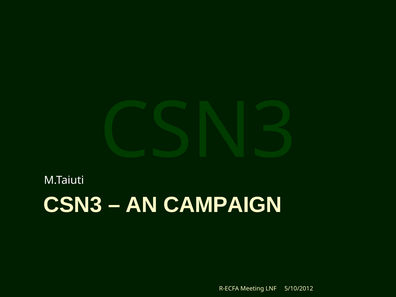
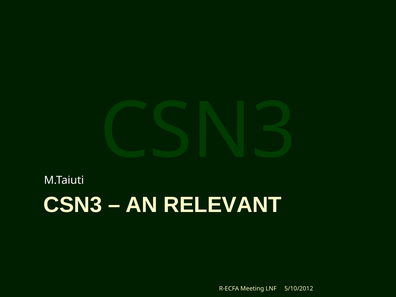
CAMPAIGN: CAMPAIGN -> RELEVANT (223, 205)
